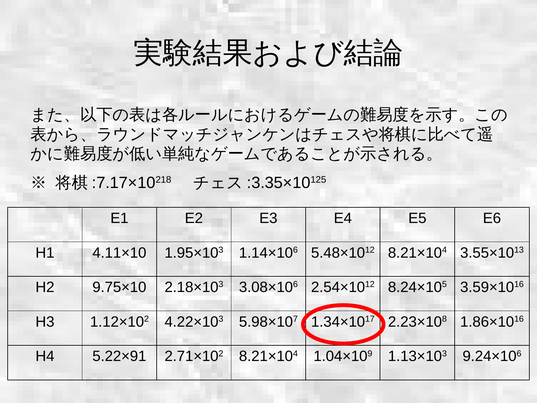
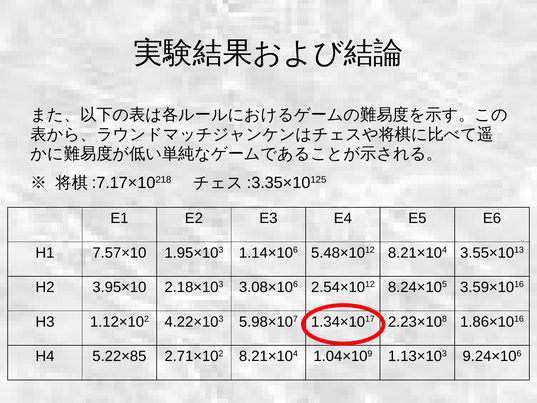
4.11×10: 4.11×10 -> 7.57×10 (119, 253)
9.75×10: 9.75×10 -> 3.95×10 (119, 287)
5.22×91: 5.22×91 -> 5.22×85 (119, 356)
